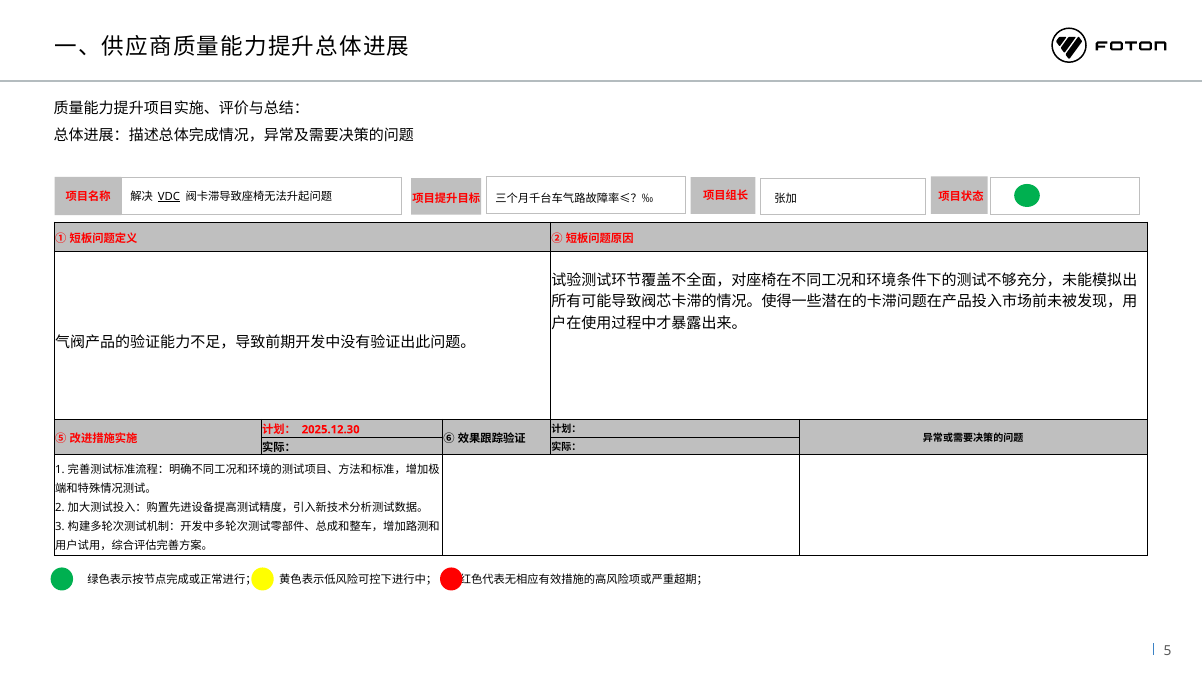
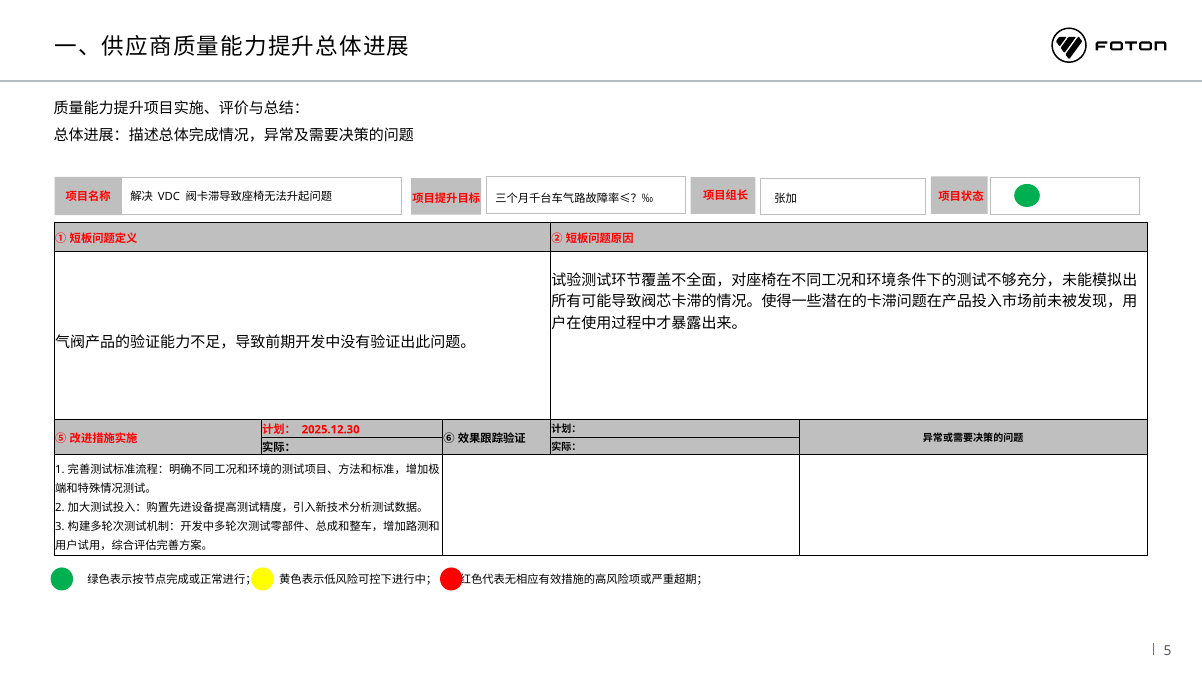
VDC underline: present -> none (169, 197)
